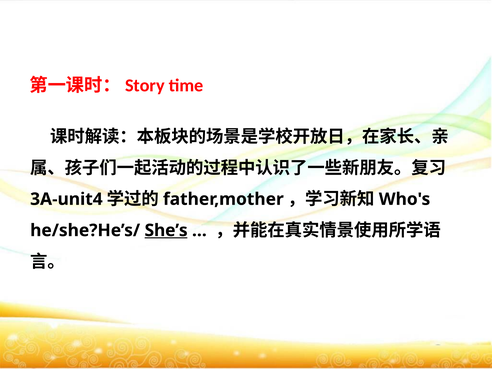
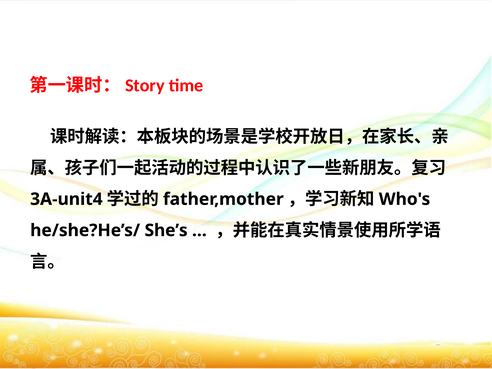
She’s underline: present -> none (166, 230)
